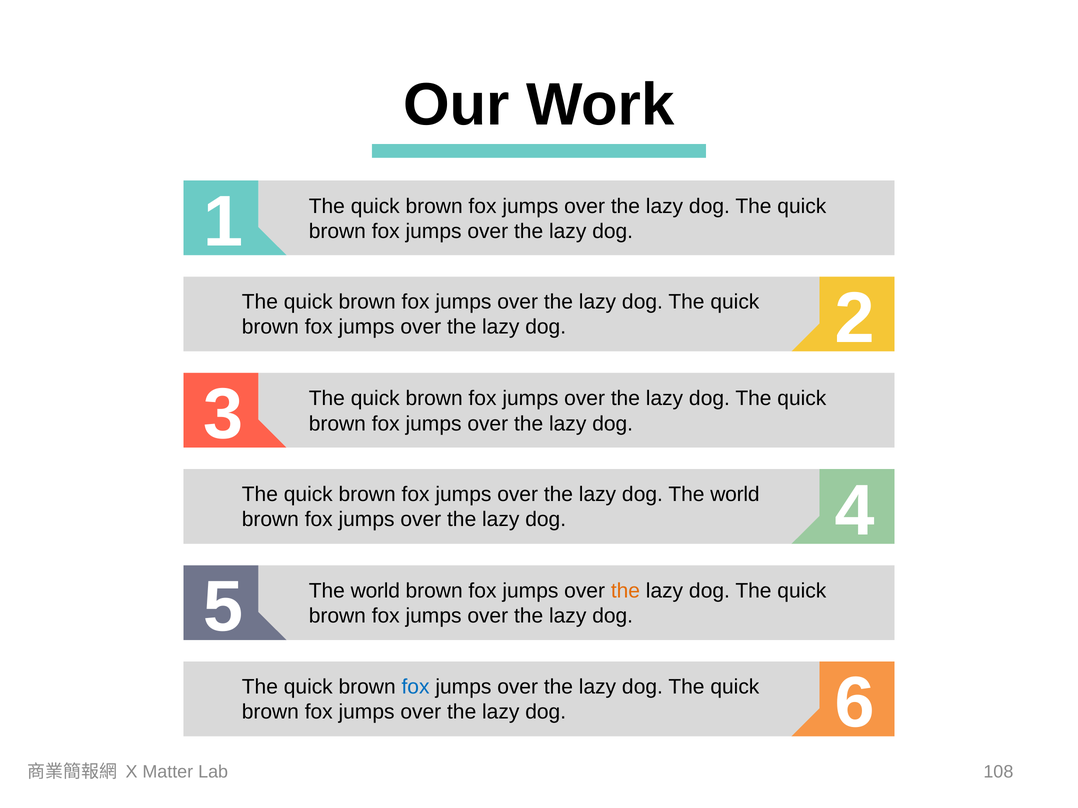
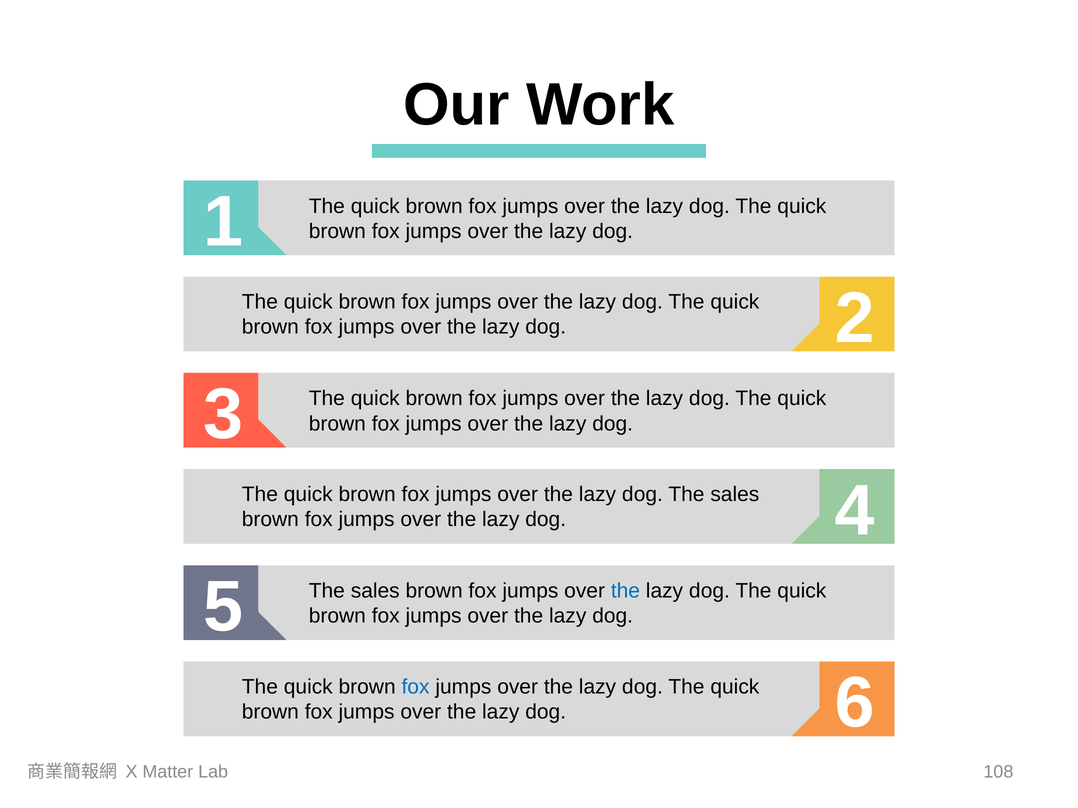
world: world -> sales (735, 495)
world: world -> sales (375, 591)
the colour: orange -> blue (625, 591)
